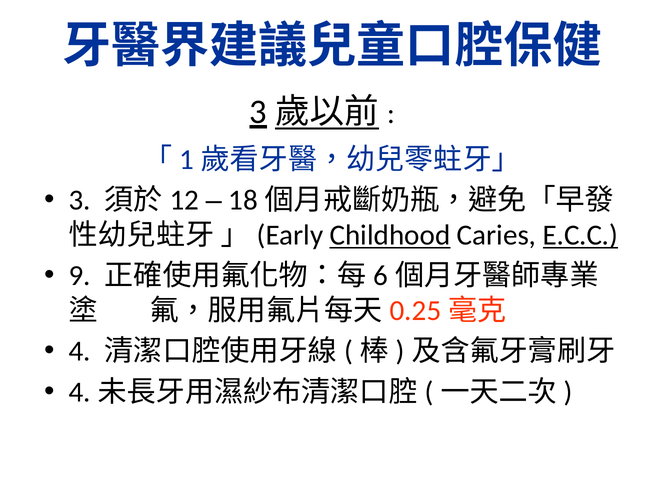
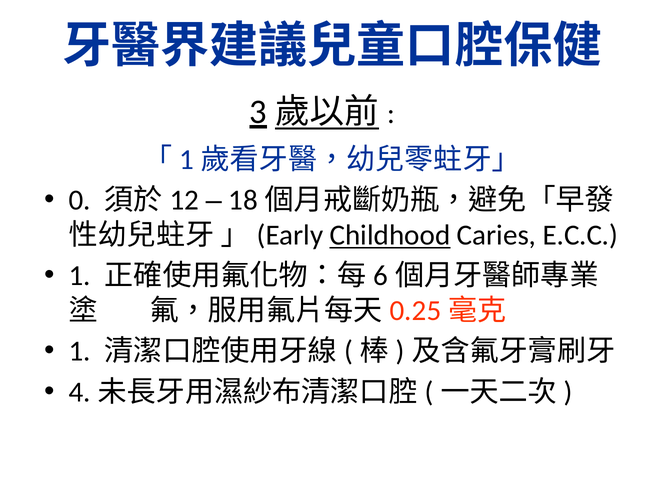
3: 3 -> 0 (80, 201)
E.C.C underline: present -> none (580, 235)
9: 9 -> 1 (80, 276)
4: 4 -> 1 (80, 352)
